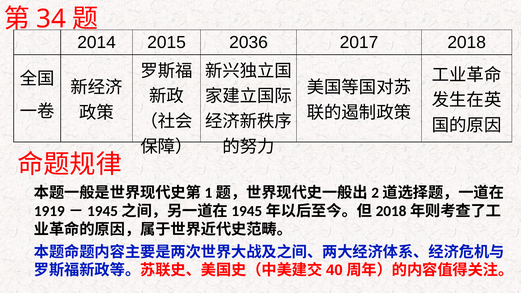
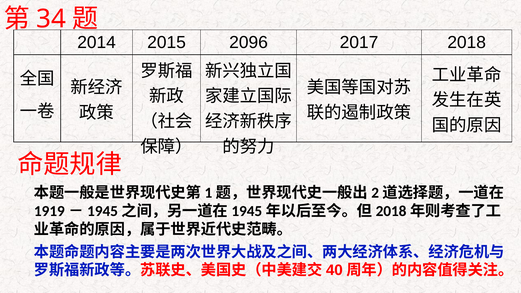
2036: 2036 -> 2096 (249, 43)
